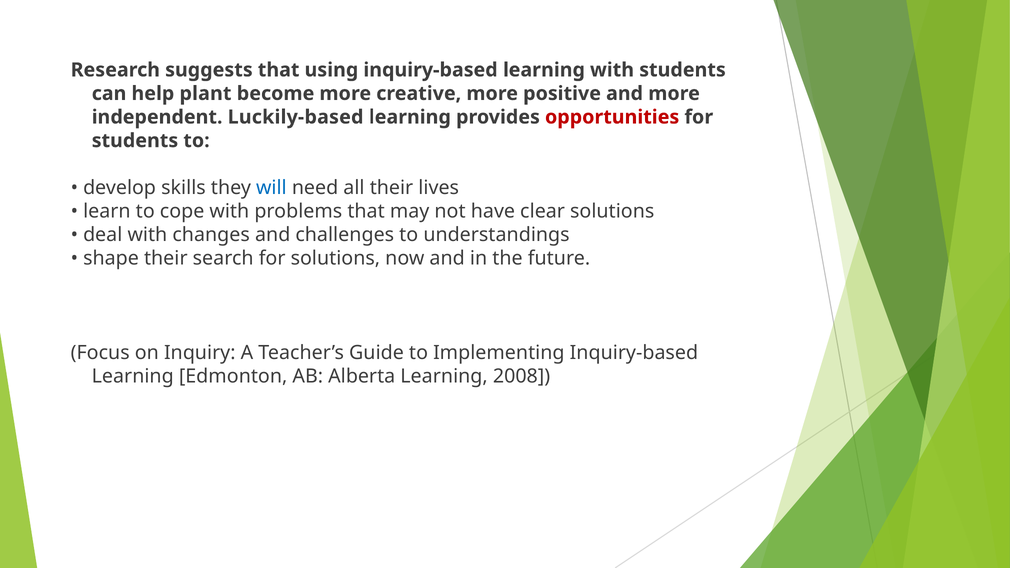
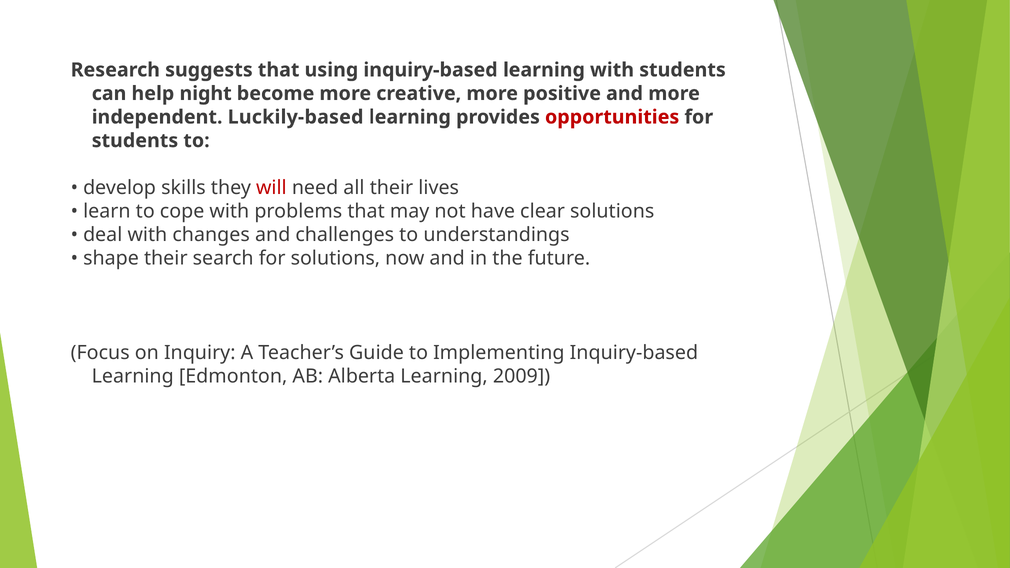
plant: plant -> night (206, 94)
will colour: blue -> red (271, 188)
2008: 2008 -> 2009 (522, 376)
